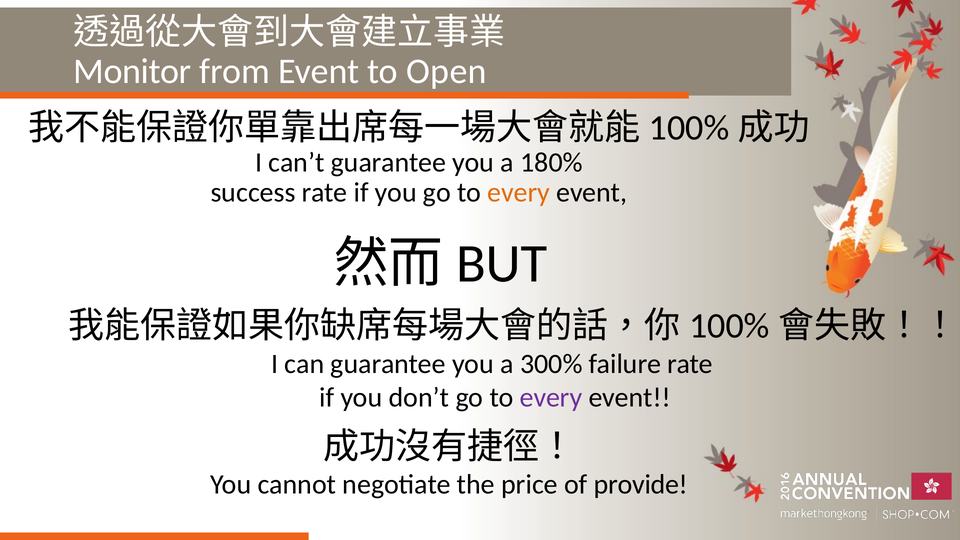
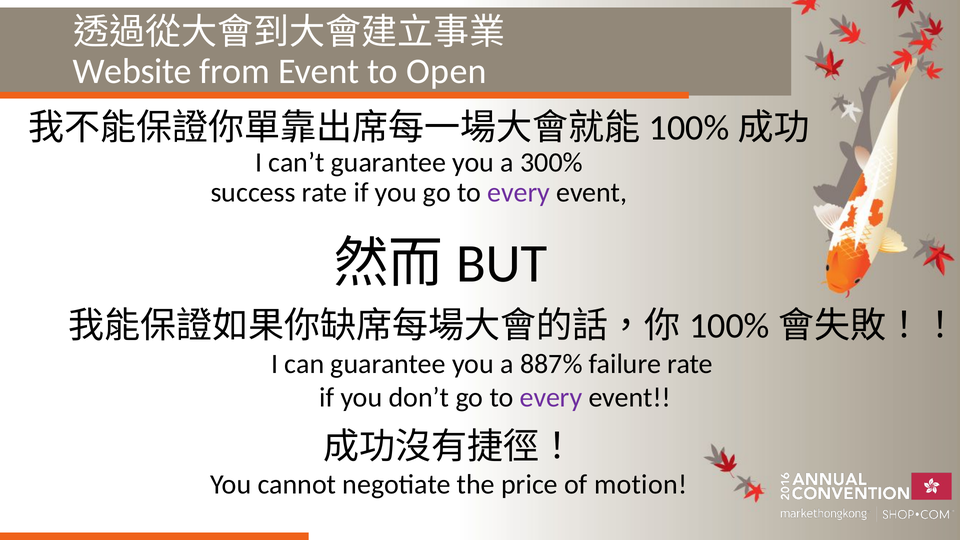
Monitor: Monitor -> Website (132, 71)
180%: 180% -> 300% (551, 162)
every colour: orange -> purple (519, 193)
300%: 300% -> 887% (551, 364)
provide: provide -> motion (641, 485)
